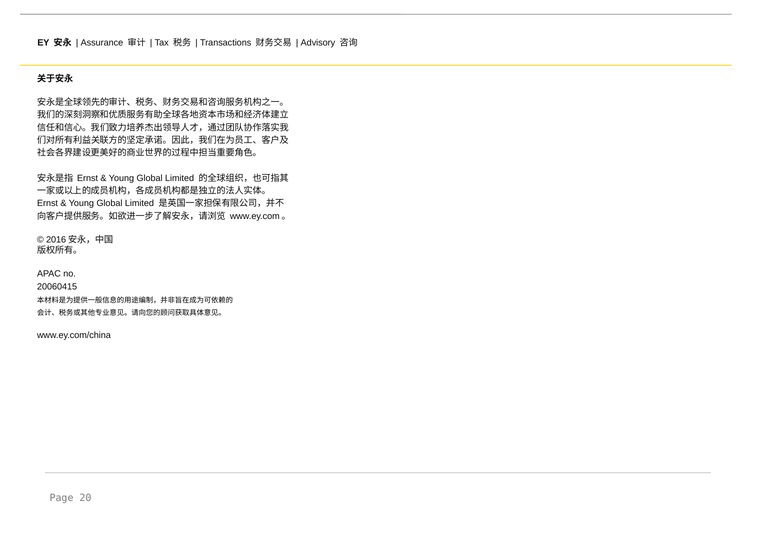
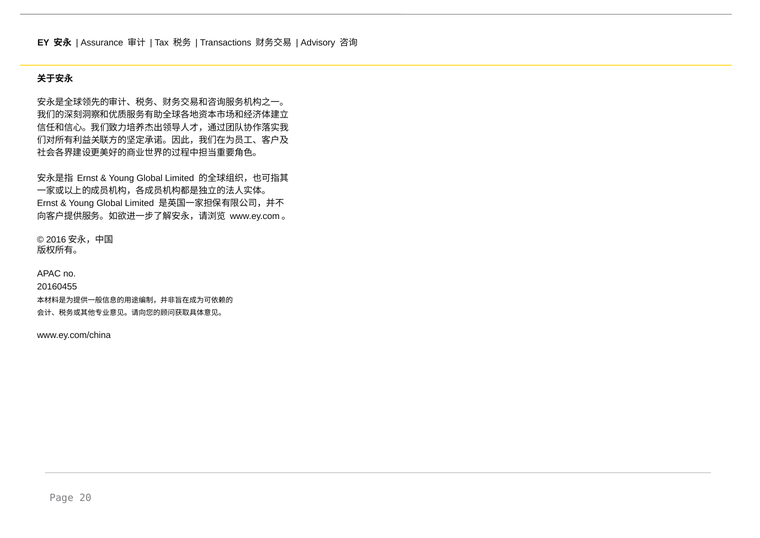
20060415: 20060415 -> 20160455 (57, 286)
